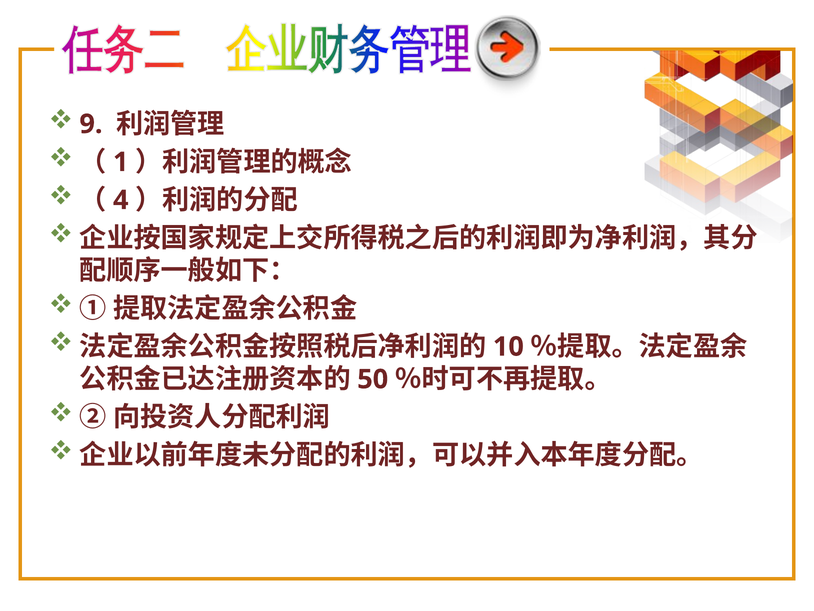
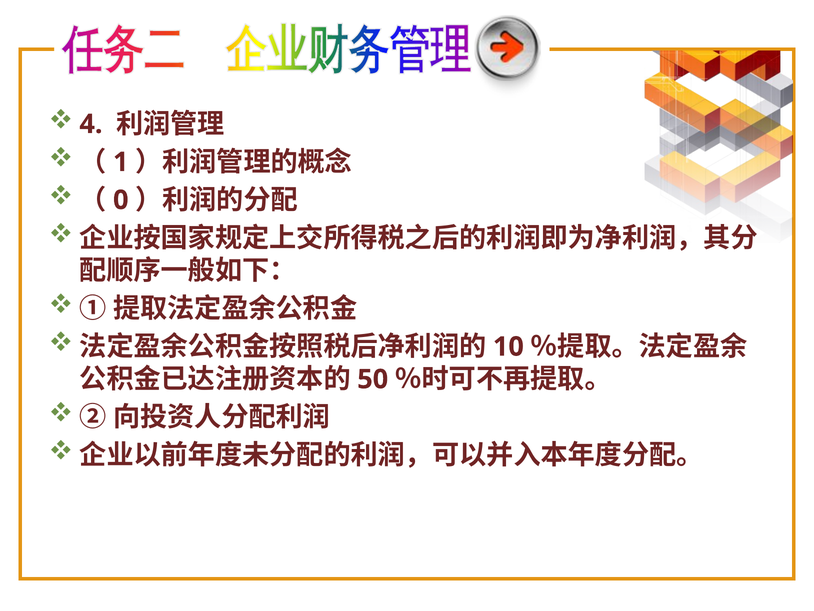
9: 9 -> 4 (91, 124)
4: 4 -> 0 (121, 200)
